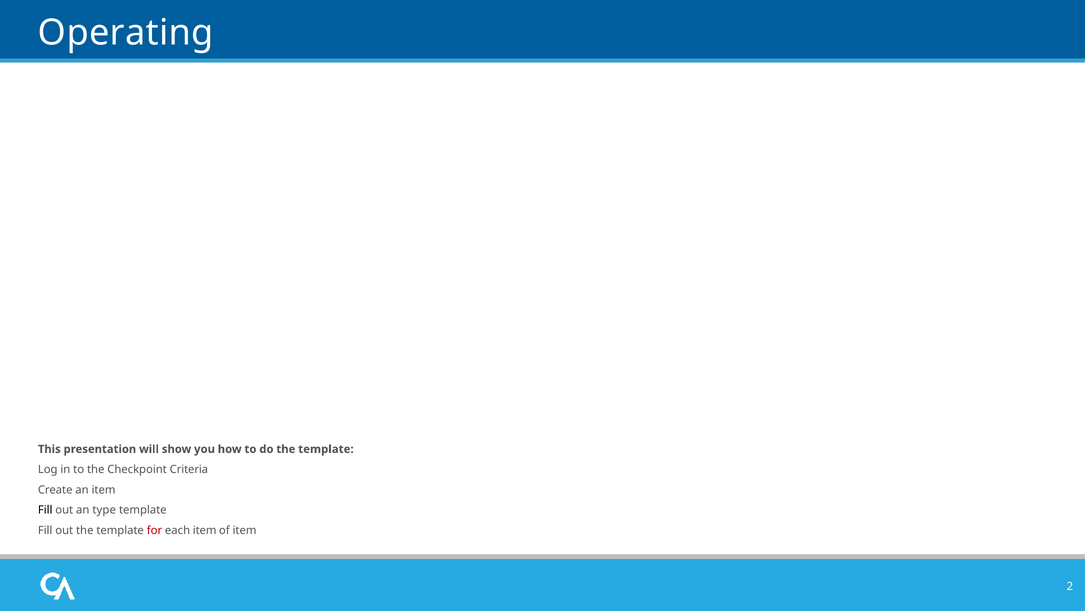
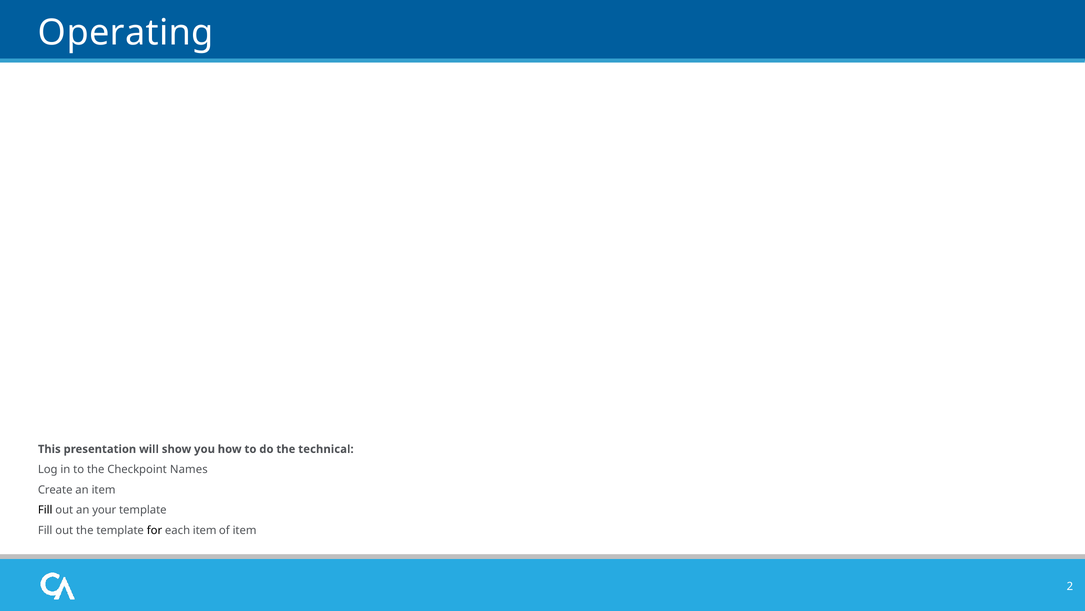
do the template: template -> technical (326, 449)
Criteria: Criteria -> Names (189, 469)
type: type -> your (104, 510)
for colour: red -> black (155, 530)
